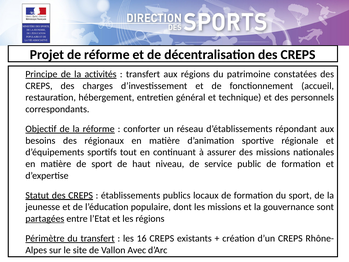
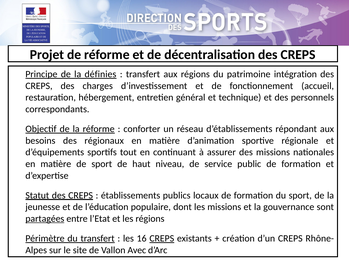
activités: activités -> définies (100, 74)
constatées: constatées -> intégration (295, 74)
CREPS underline: none -> present (162, 238)
